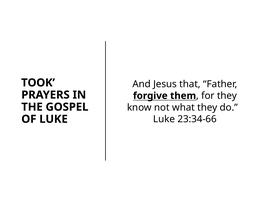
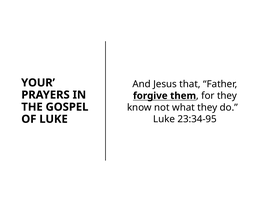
TOOK: TOOK -> YOUR (38, 83)
23:34-66: 23:34-66 -> 23:34-95 (197, 119)
